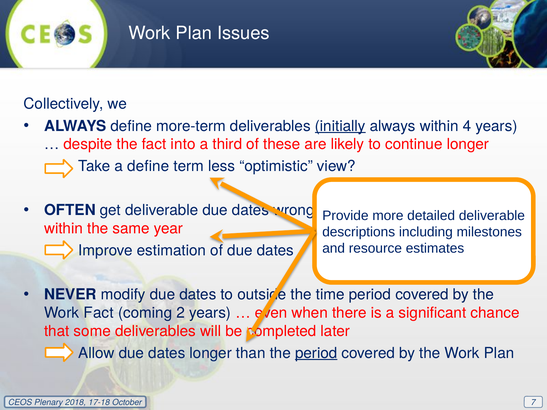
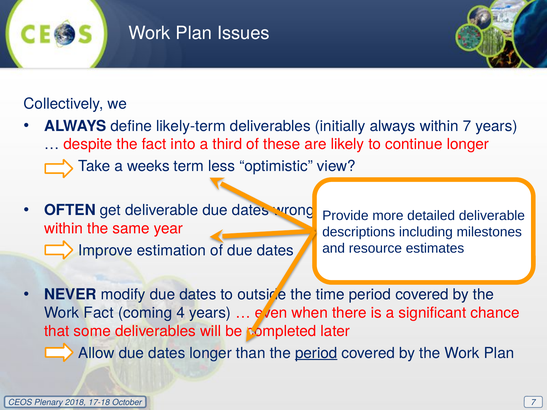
more-term: more-term -> likely-term (191, 126)
initially underline: present -> none (340, 126)
within 4: 4 -> 7 (467, 126)
a define: define -> weeks (148, 166)
2: 2 -> 4 (181, 313)
